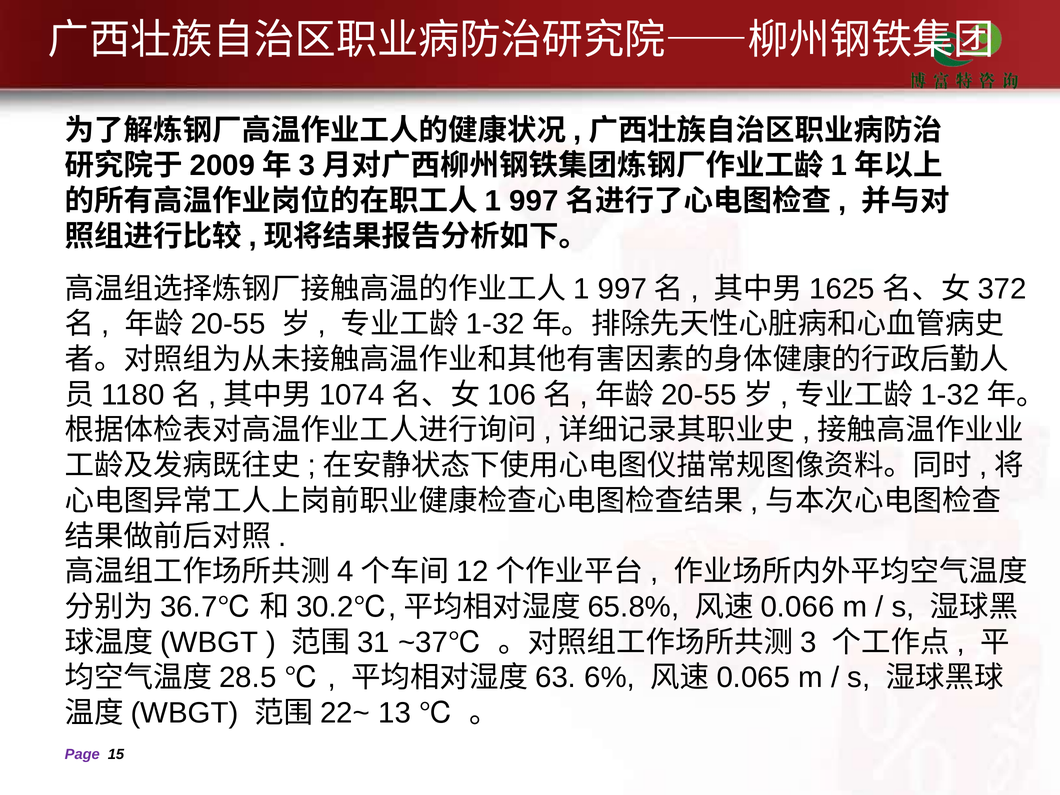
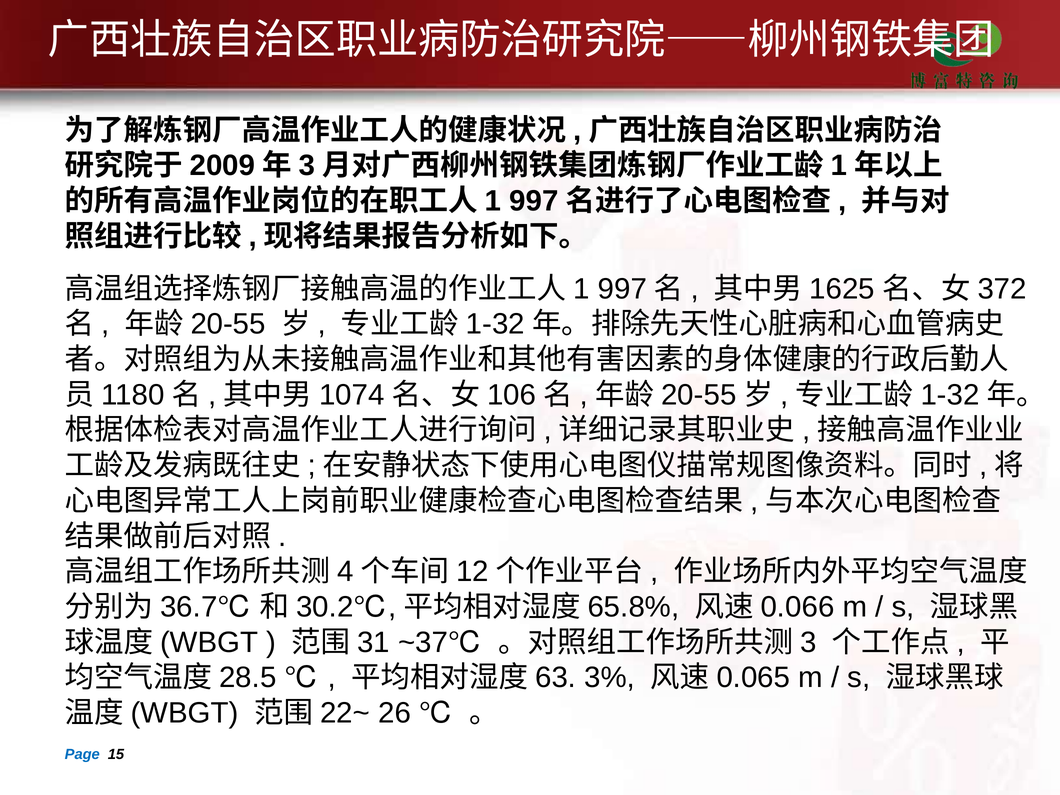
6%: 6% -> 3% (610, 678)
13: 13 -> 26 (395, 713)
Page colour: purple -> blue (82, 754)
